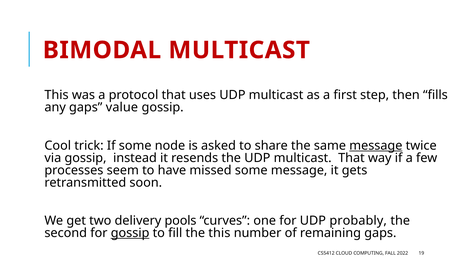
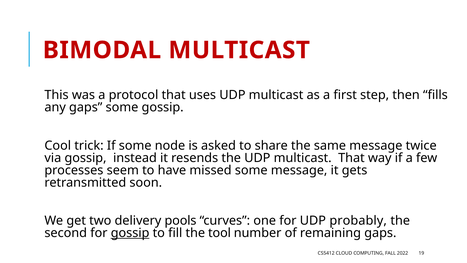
gaps value: value -> some (122, 107)
message underline: present -> none (376, 145)
the this: this -> tool (220, 233)
